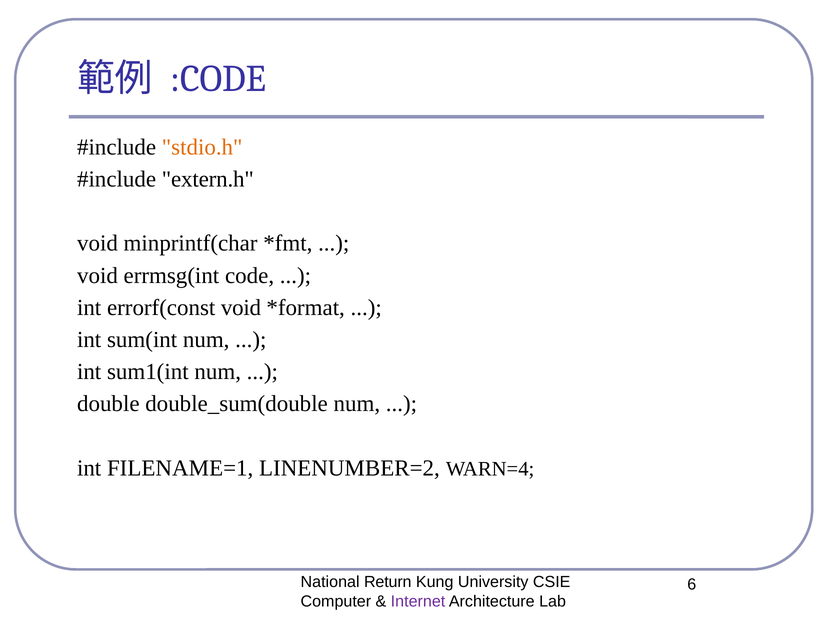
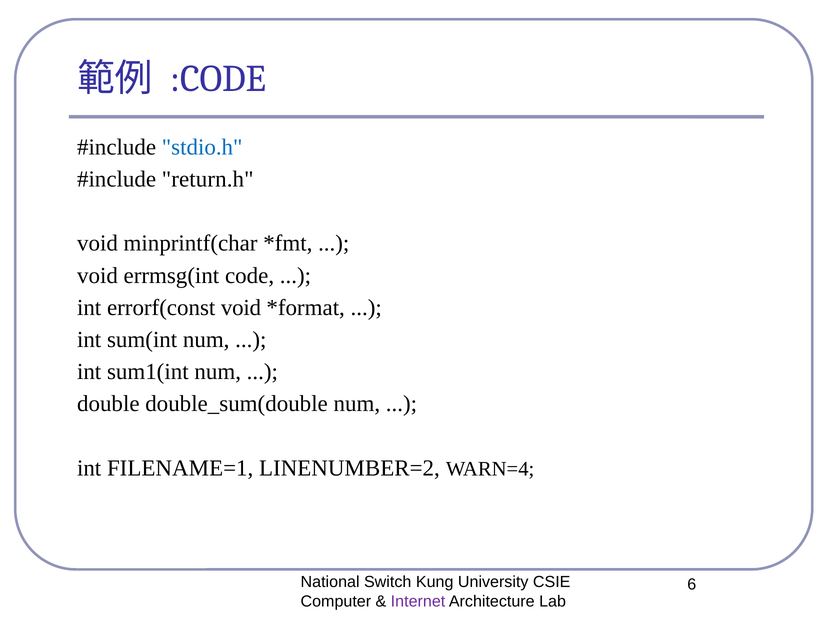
stdio.h colour: orange -> blue (202, 147)
extern.h: extern.h -> return.h (208, 179)
Return: Return -> Switch (388, 583)
